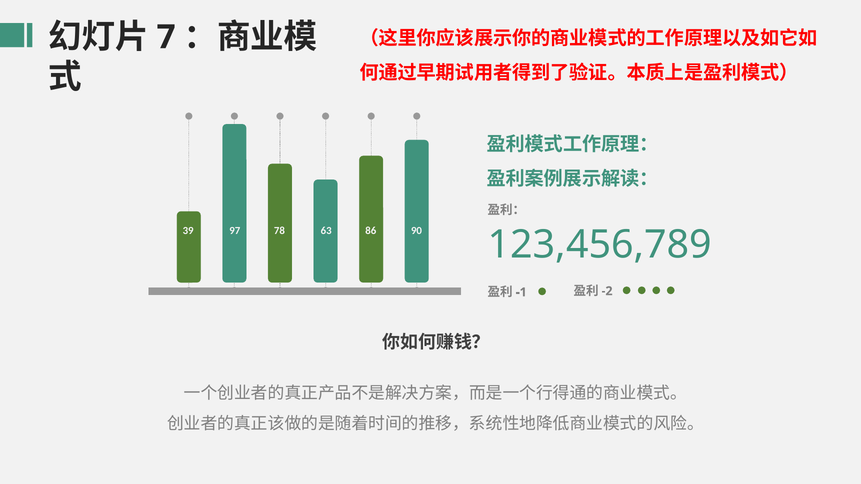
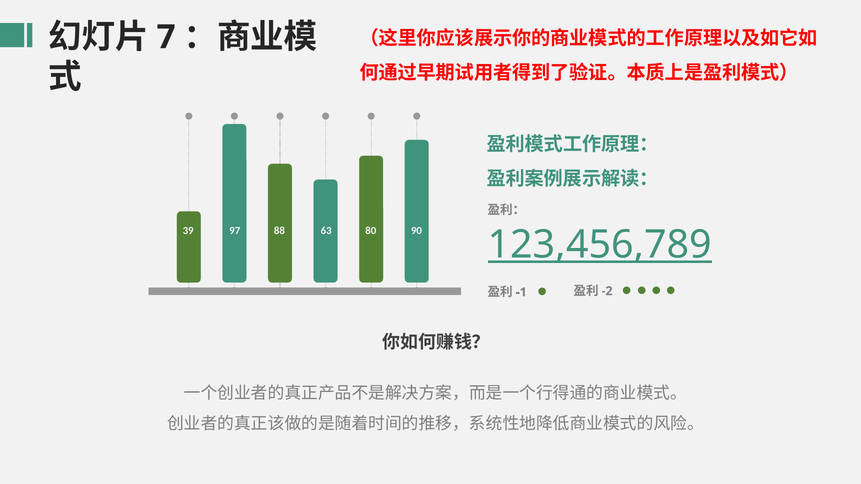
78: 78 -> 88 (279, 231)
86: 86 -> 80 (371, 231)
123,456,789 underline: none -> present (600, 245)
